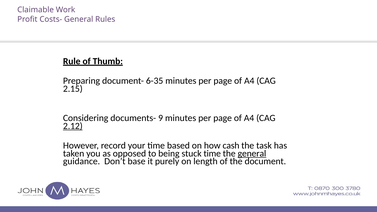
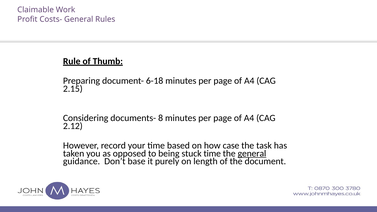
6-35: 6-35 -> 6-18 (155, 81)
9: 9 -> 8 (161, 118)
2.12 underline: present -> none (73, 126)
cash: cash -> case (231, 146)
